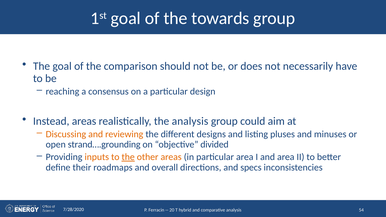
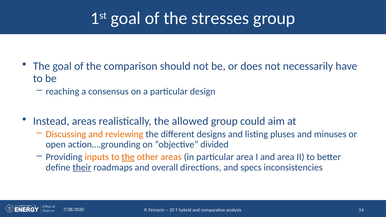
towards: towards -> stresses (220, 18)
the analysis: analysis -> allowed (190, 121)
strand….grounding: strand….grounding -> action….grounding (104, 145)
their underline: none -> present (82, 168)
